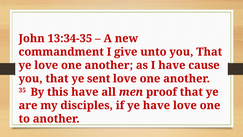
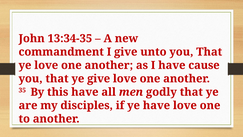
ye sent: sent -> give (99, 78)
proof: proof -> godly (161, 92)
